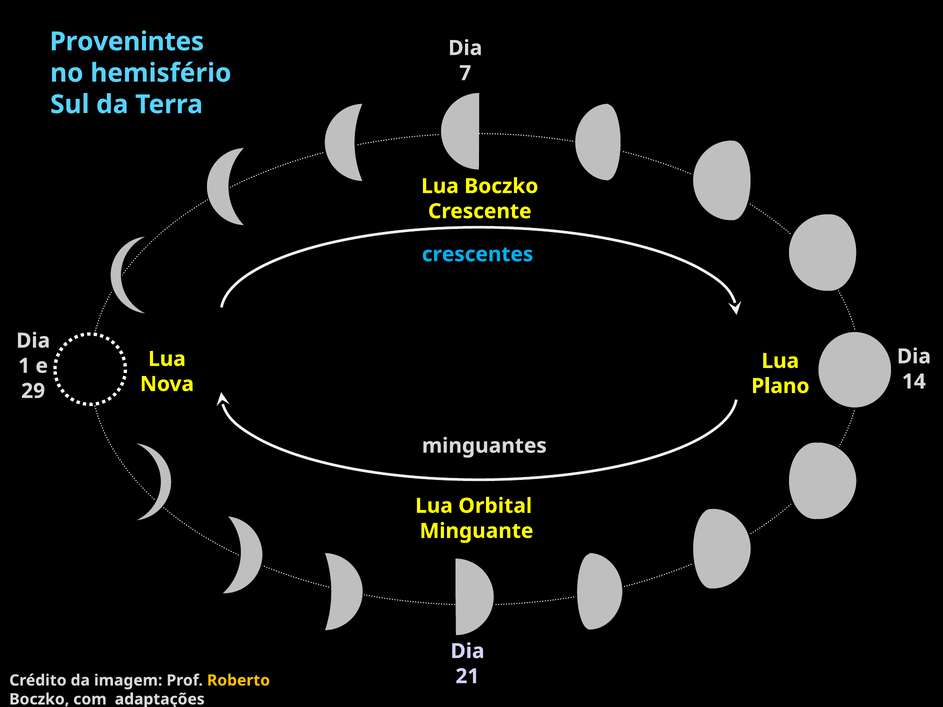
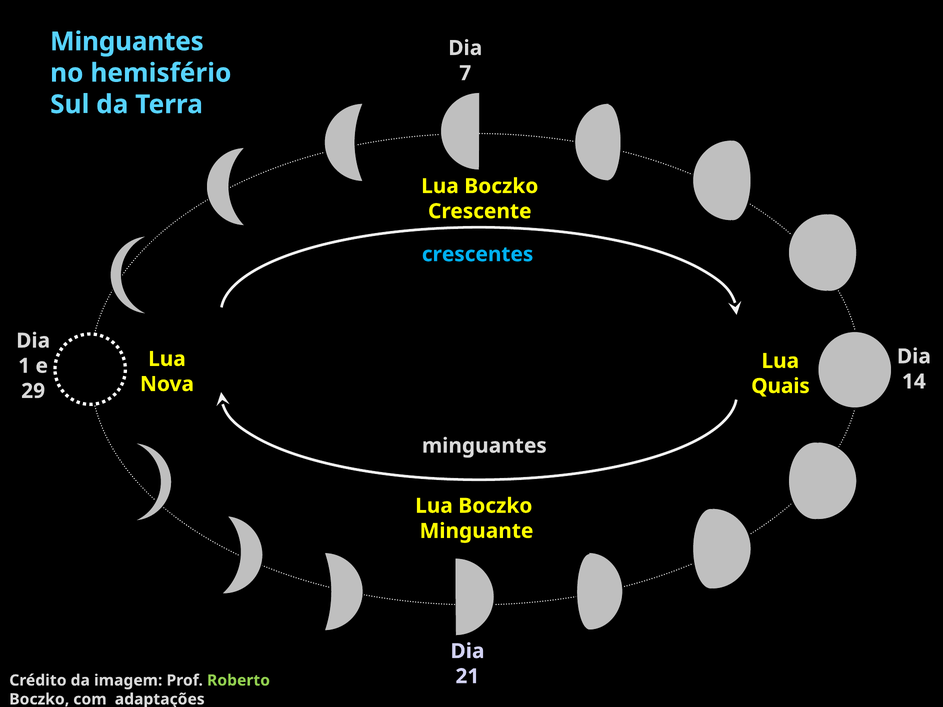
Provenintes: Provenintes -> Minguantes (127, 42)
Plano: Plano -> Quais (780, 386)
Orbital: Orbital -> Boczko (495, 506)
Roberto colour: yellow -> light green (239, 681)
